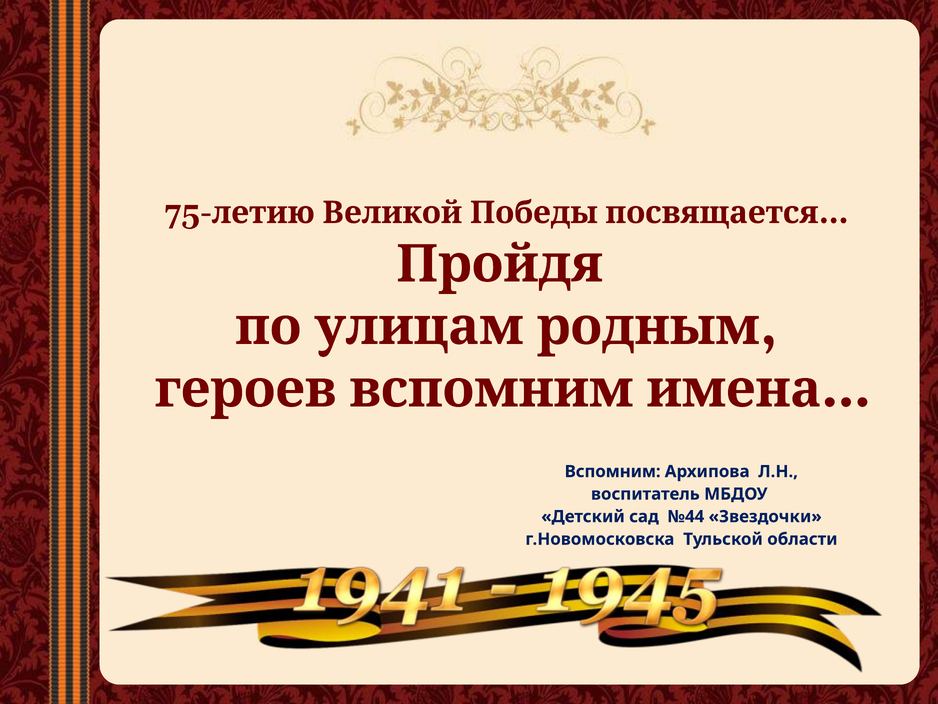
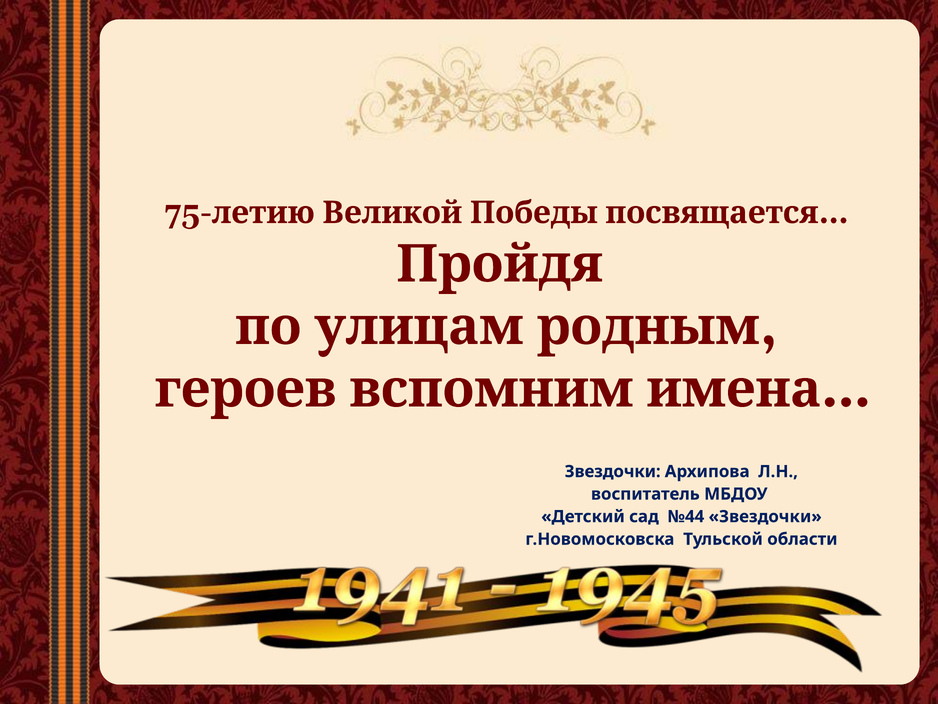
Вспомним: Вспомним -> Звездочки (613, 471)
